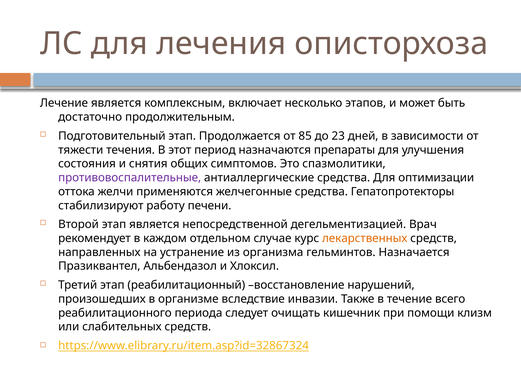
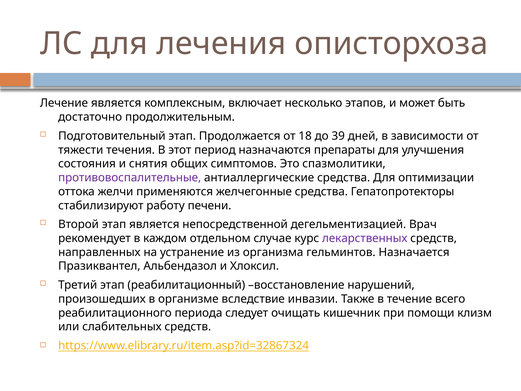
85: 85 -> 18 (305, 136)
23: 23 -> 39 (338, 136)
лекарственных colour: orange -> purple (365, 238)
